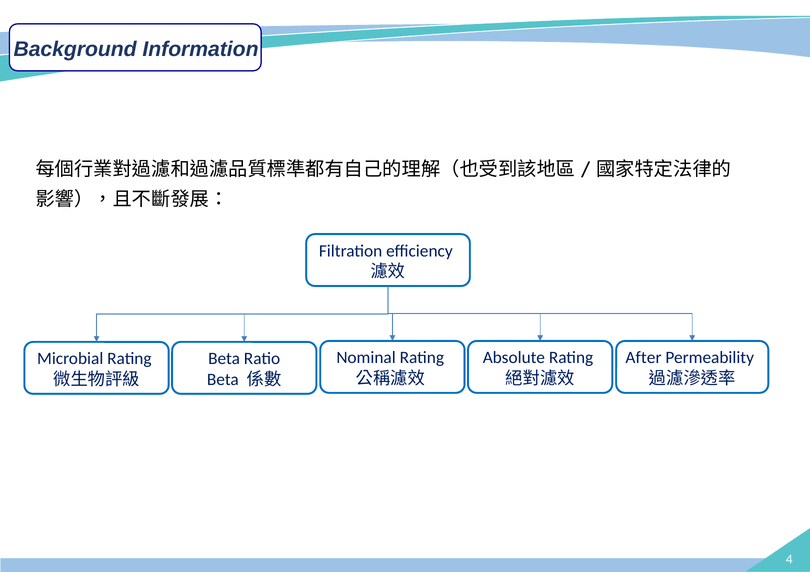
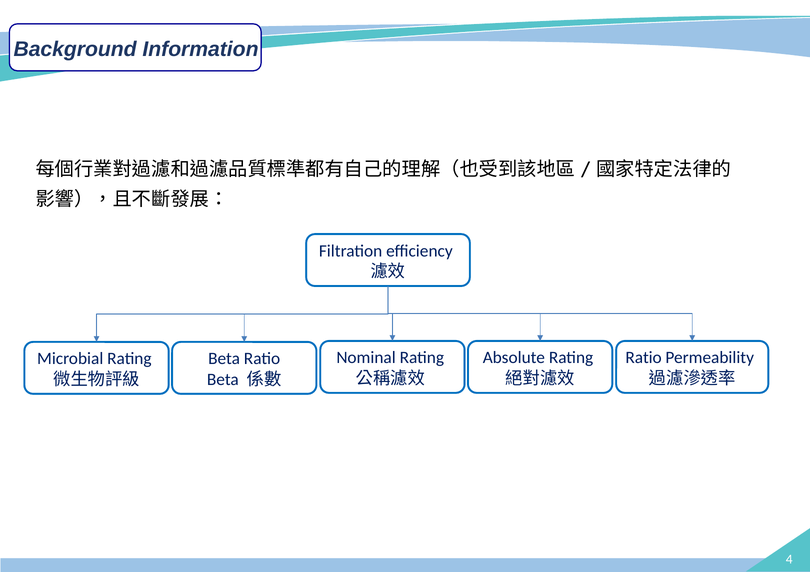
After: After -> Ratio (644, 358)
